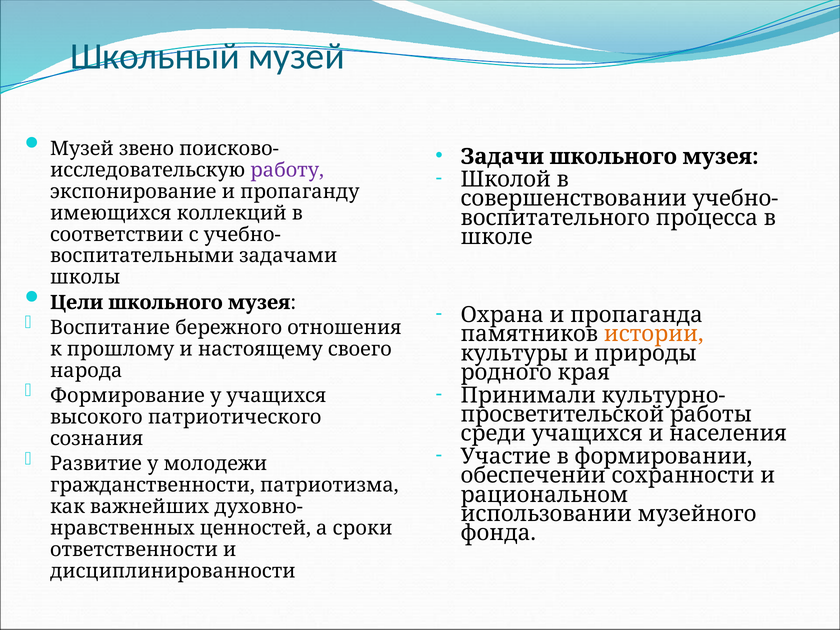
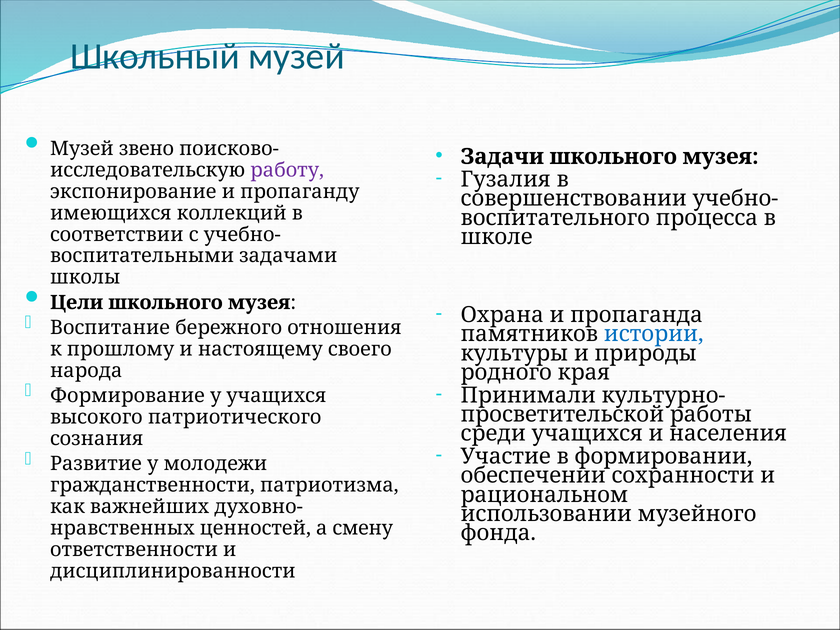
Школой: Школой -> Гузалия (506, 179)
истории colour: orange -> blue (654, 334)
сроки: сроки -> смену (363, 528)
